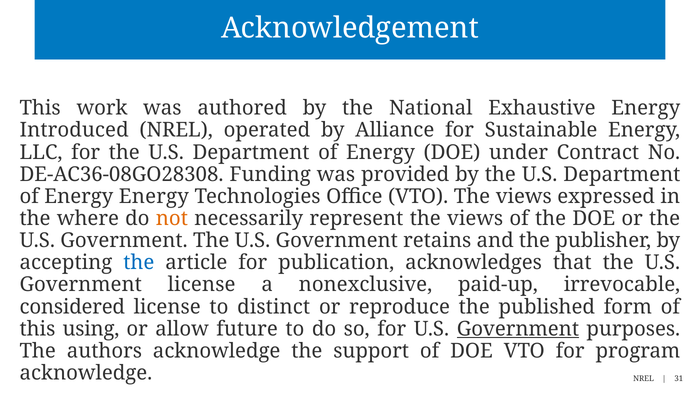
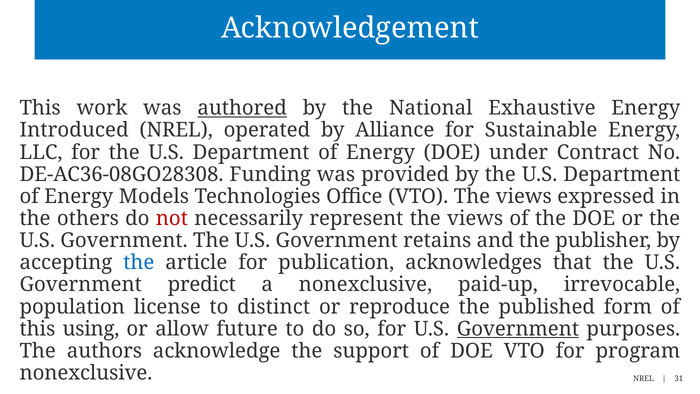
authored underline: none -> present (242, 108)
Energy Energy: Energy -> Models (154, 196)
where: where -> others (88, 218)
not colour: orange -> red (172, 218)
Government license: license -> predict (202, 285)
considered: considered -> population (72, 307)
acknowledge: acknowledge -> nonexclusive (86, 373)
